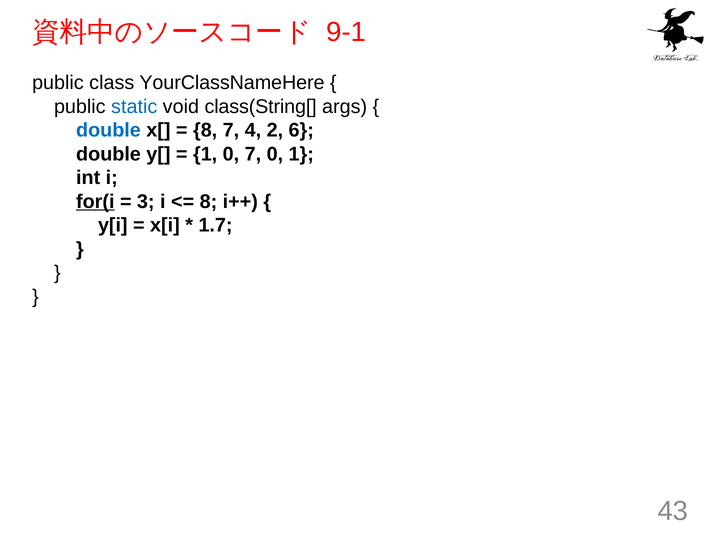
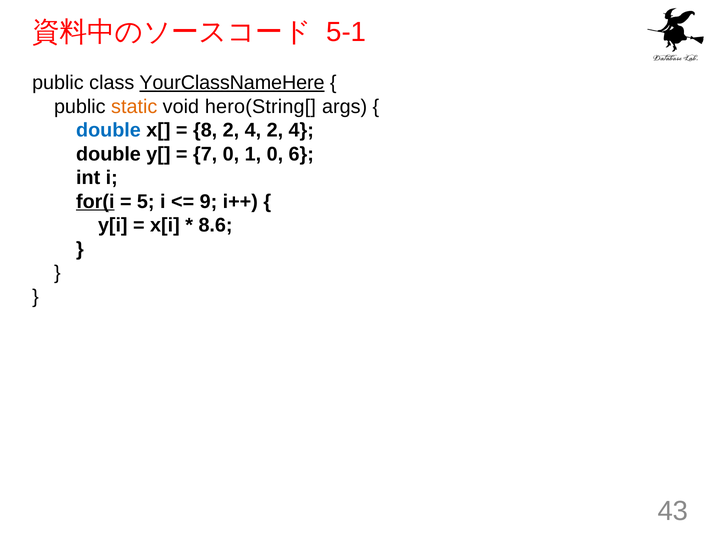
9-1: 9-1 -> 5-1 (346, 32)
YourClassNameHere underline: none -> present (232, 83)
static colour: blue -> orange (134, 106)
class(String[: class(String[ -> hero(String[ (260, 106)
8 7: 7 -> 2 (231, 130)
4 2 6: 6 -> 4 (301, 130)
1: 1 -> 7 (205, 154)
0 7: 7 -> 1 (253, 154)
0 1: 1 -> 6 (301, 154)
3: 3 -> 5 (146, 201)
8: 8 -> 9 (208, 201)
1.7: 1.7 -> 8.6 (216, 225)
